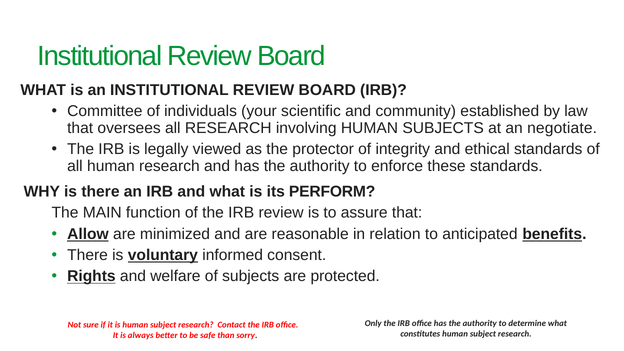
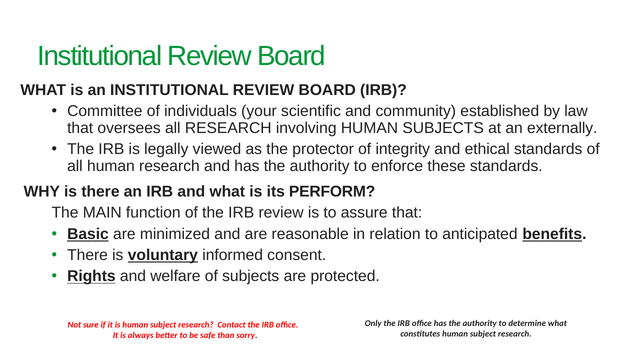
negotiate: negotiate -> externally (562, 128)
Allow: Allow -> Basic (88, 234)
